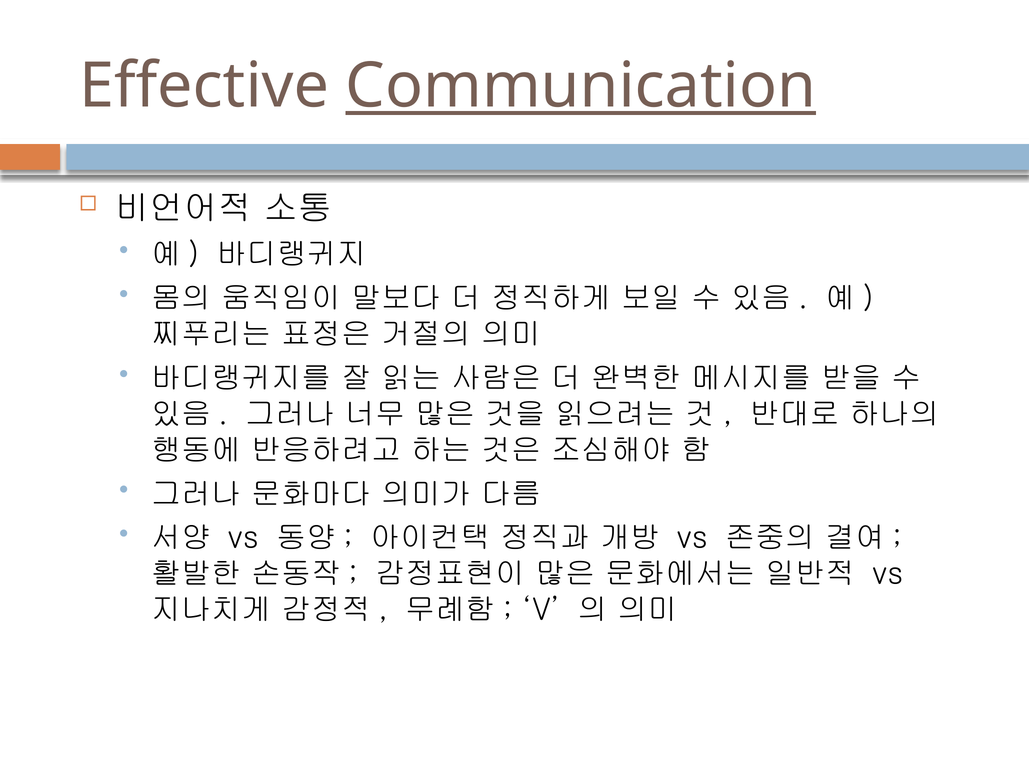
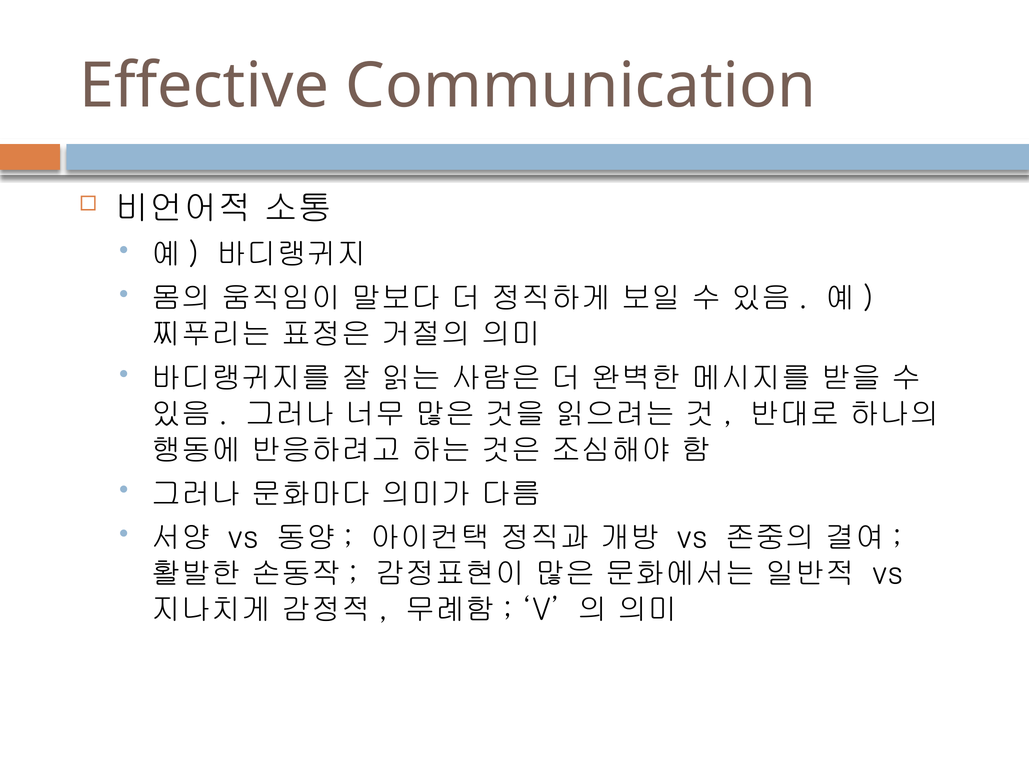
Communication underline: present -> none (581, 86)
